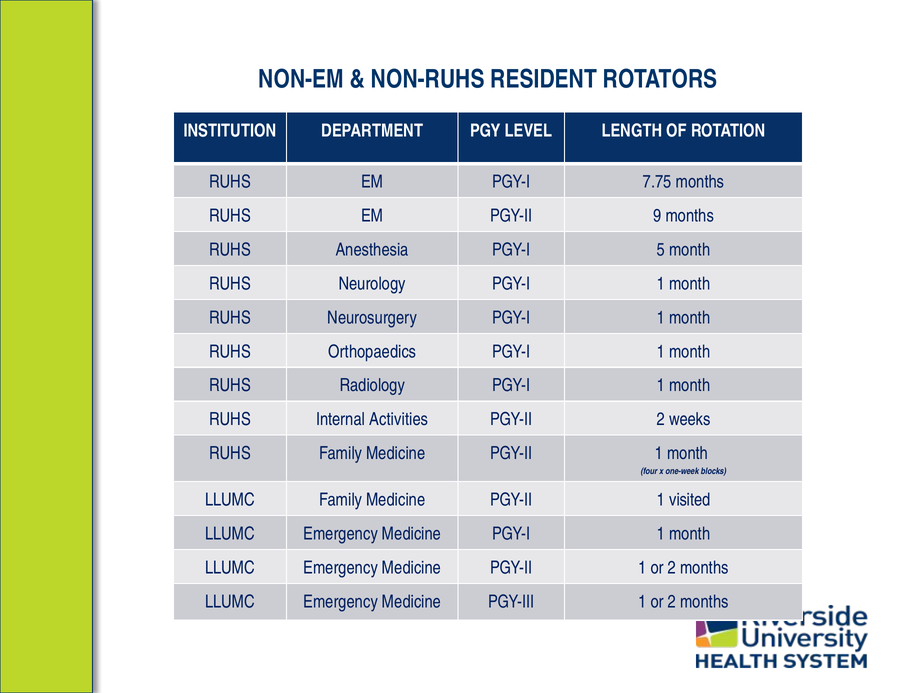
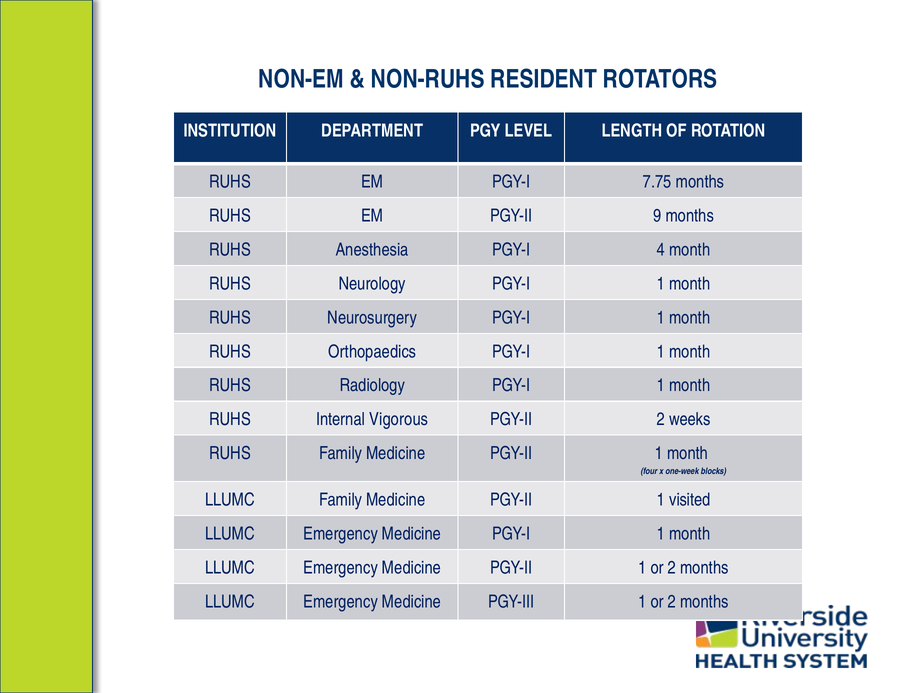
5: 5 -> 4 (661, 250)
Activities: Activities -> Vigorous (399, 419)
